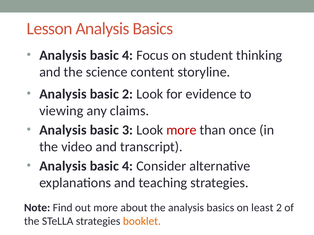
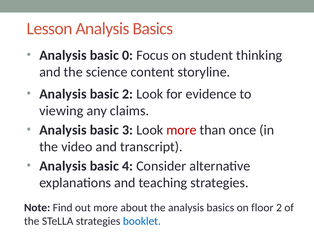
4: 4 -> 0 (128, 55)
least: least -> floor (262, 208)
booklet colour: orange -> blue (142, 222)
